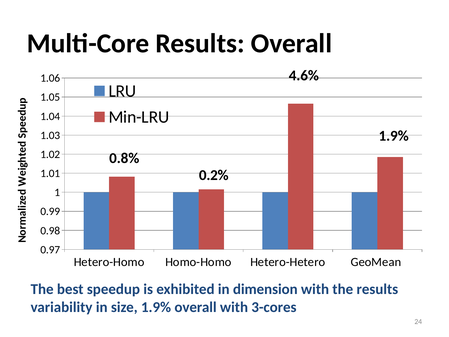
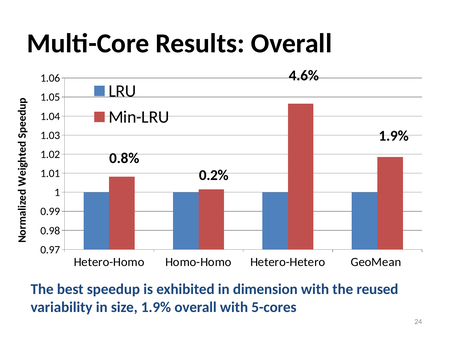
the results: results -> reused (377, 289)
3-cores: 3-cores -> 5-cores (274, 307)
